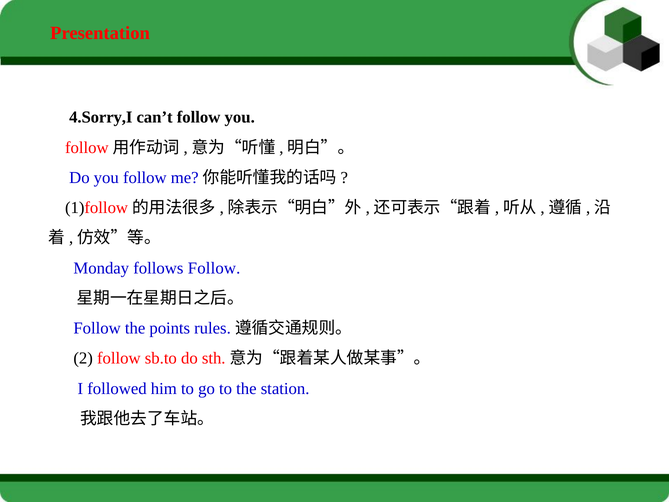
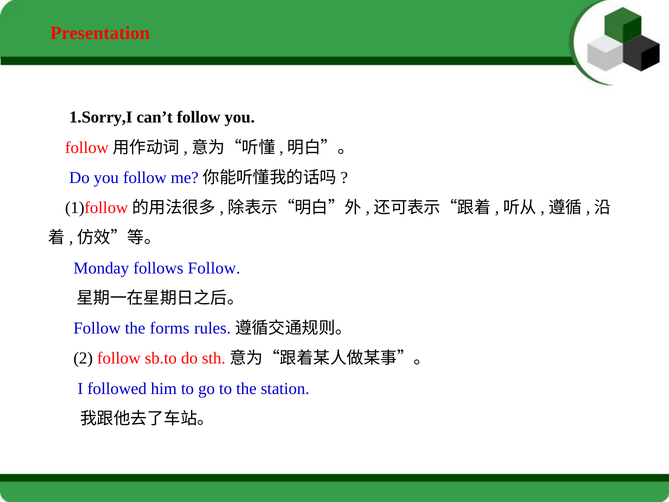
4.Sorry,I: 4.Sorry,I -> 1.Sorry,I (101, 117)
points: points -> forms (170, 328)
